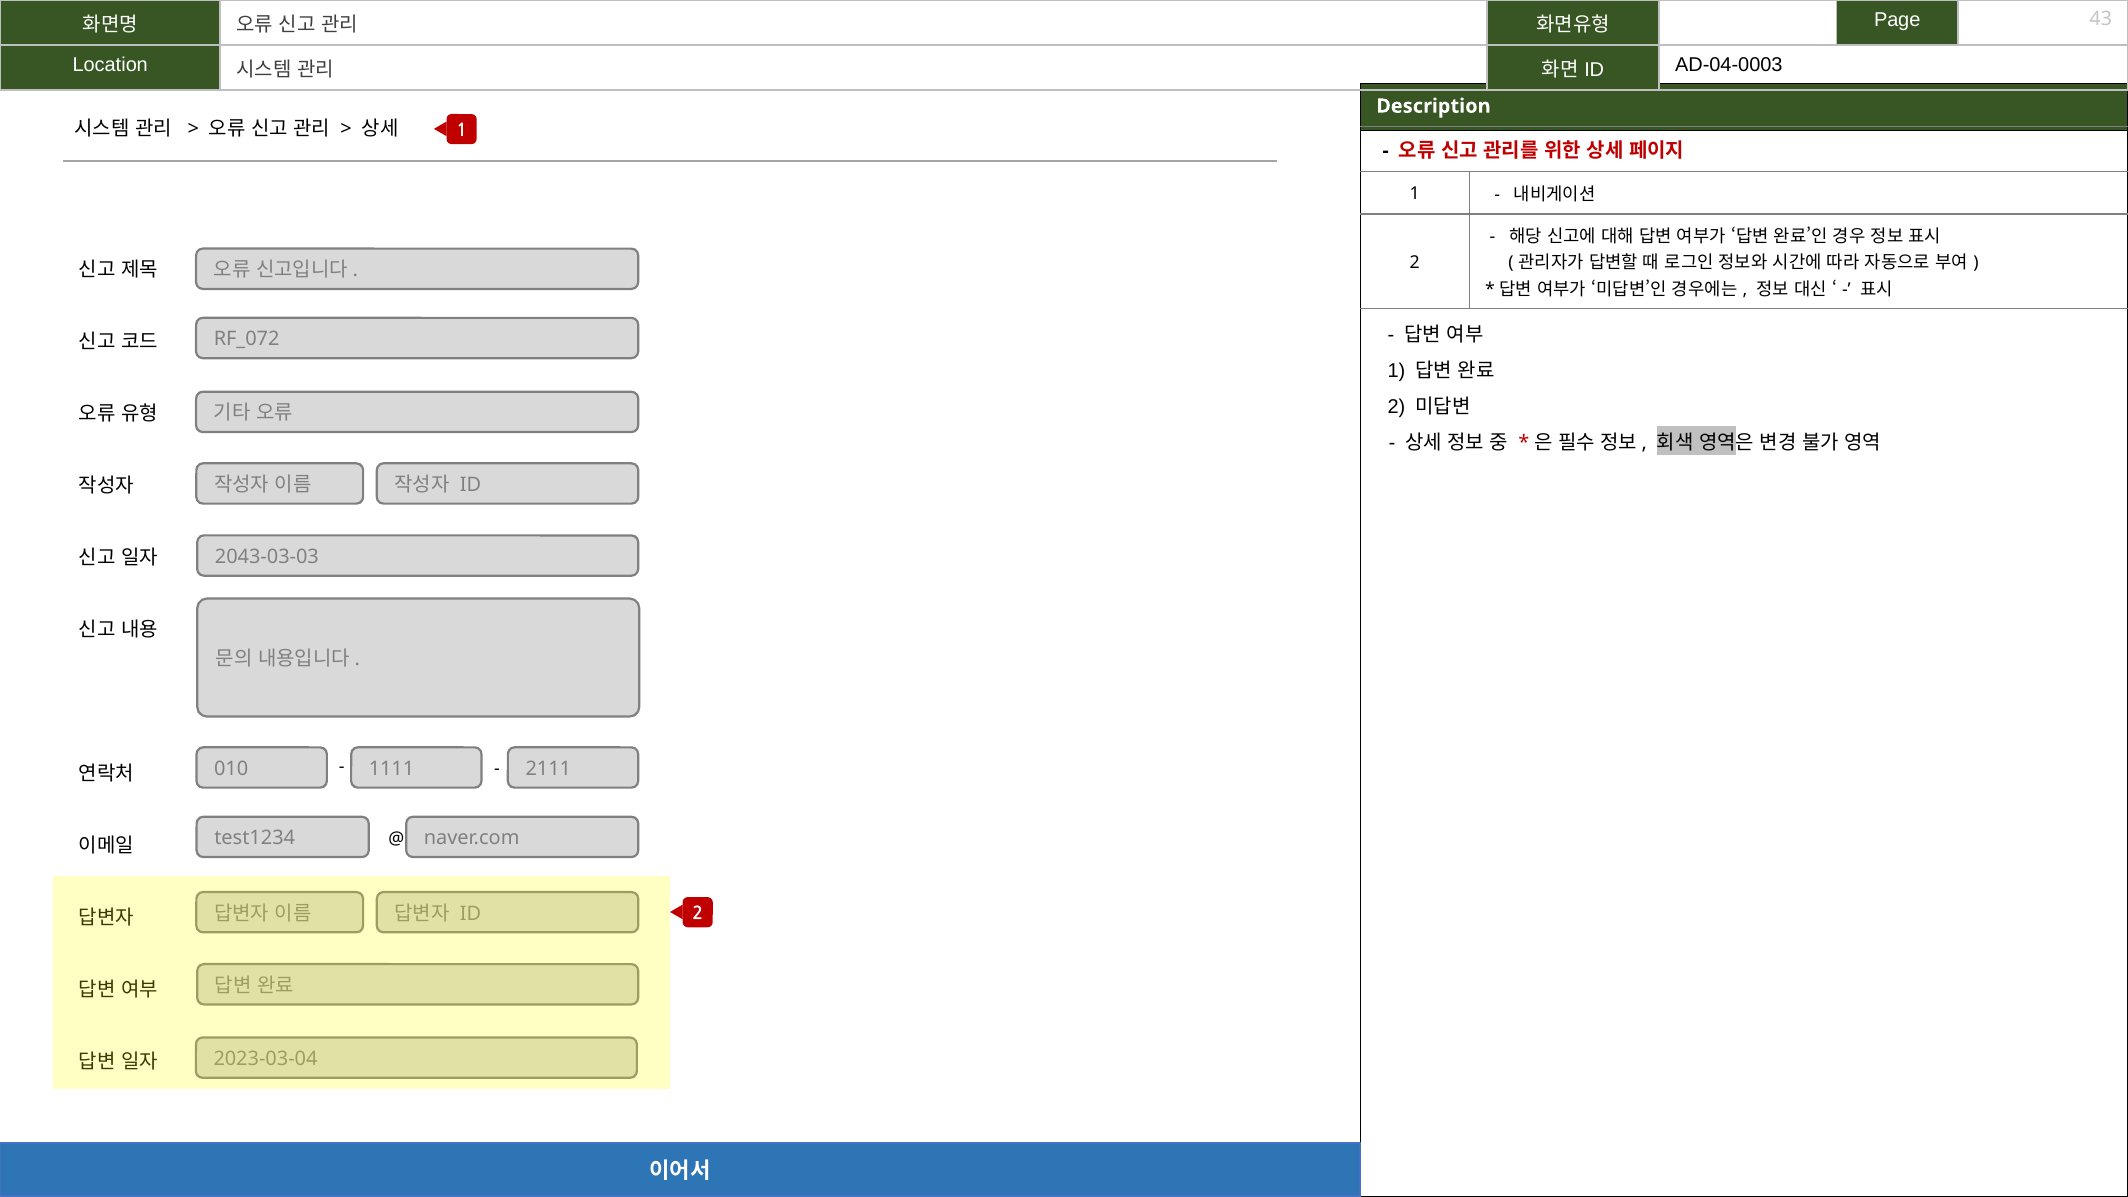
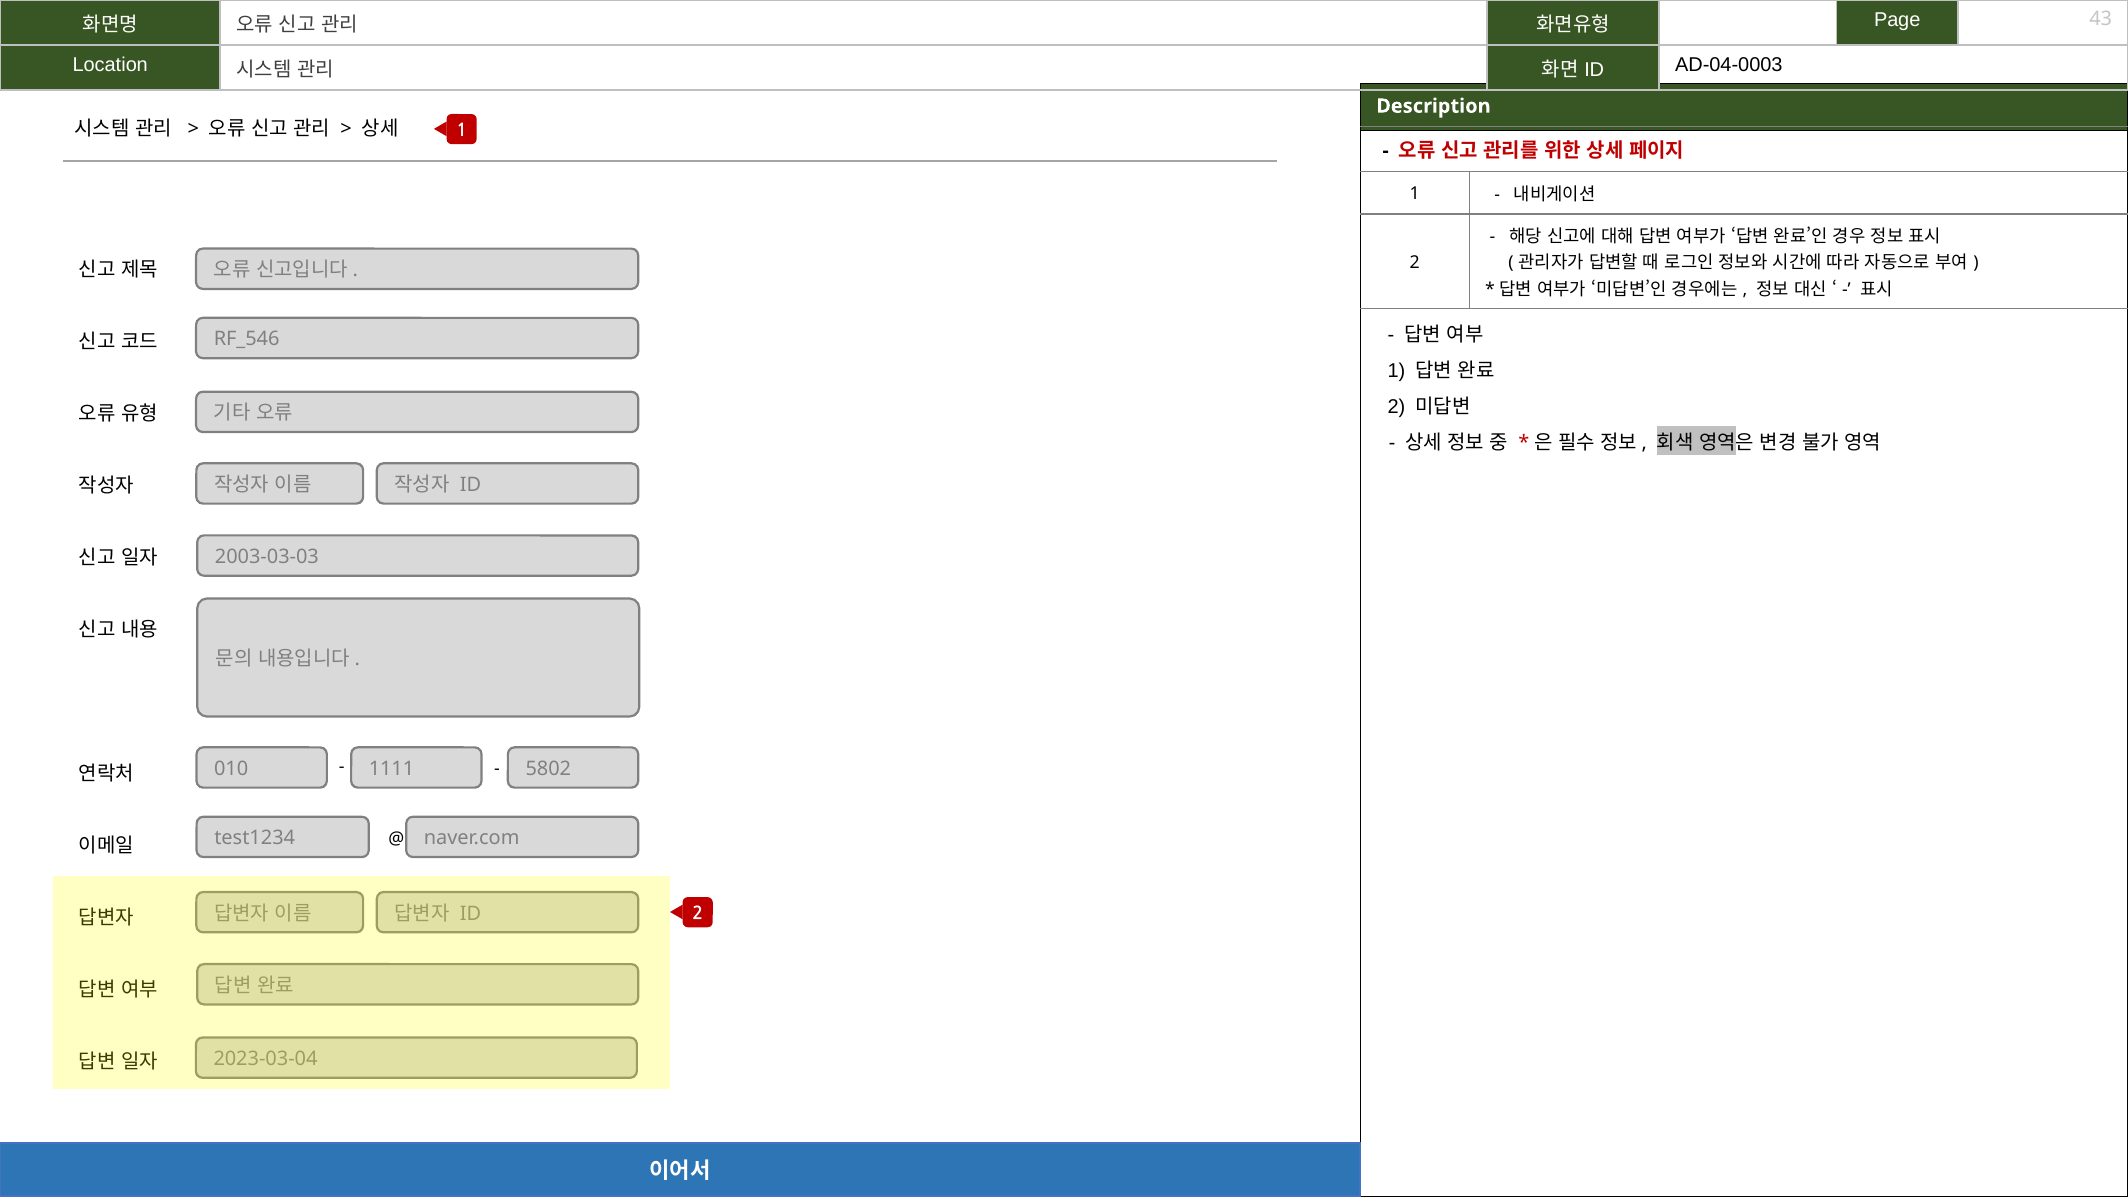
RF_072: RF_072 -> RF_546 (247, 339)
2043-03-03: 2043-03-03 -> 2003-03-03 (267, 557)
2111: 2111 -> 5802 (548, 769)
